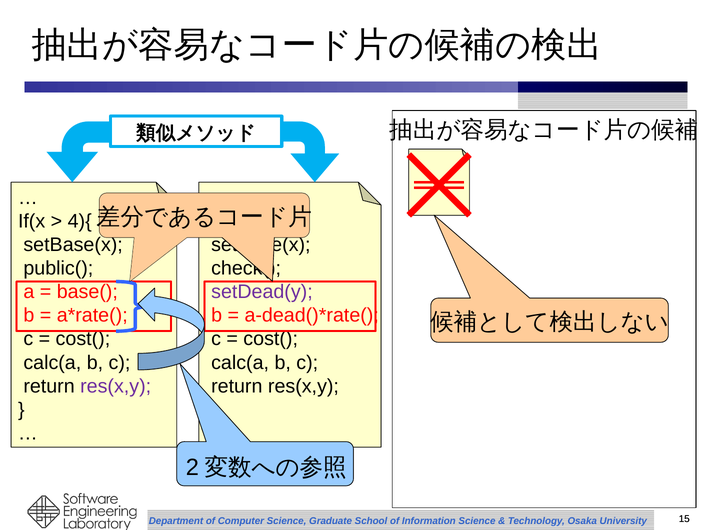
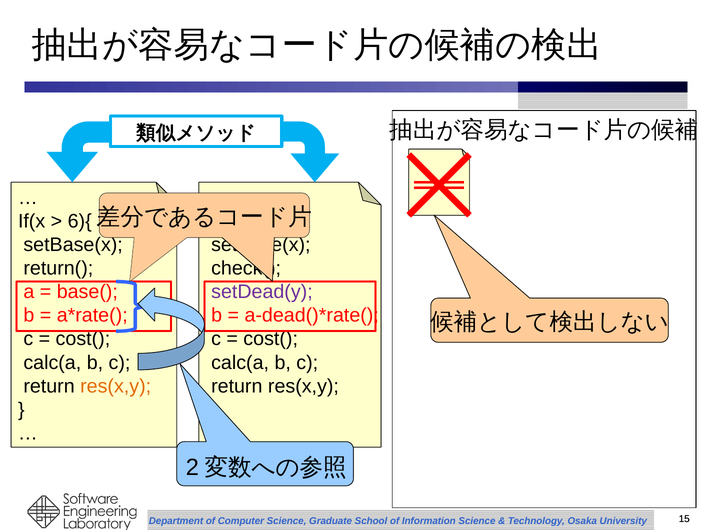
4){: 4){ -> 6){ (80, 221)
public(: public( -> return( (58, 268)
res(x,y colour: purple -> orange (116, 386)
